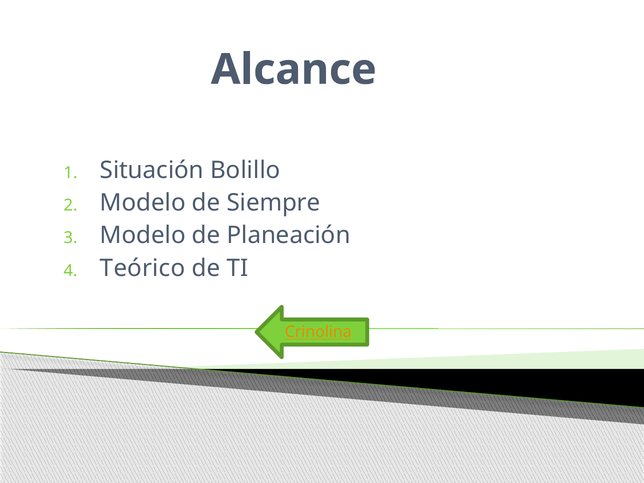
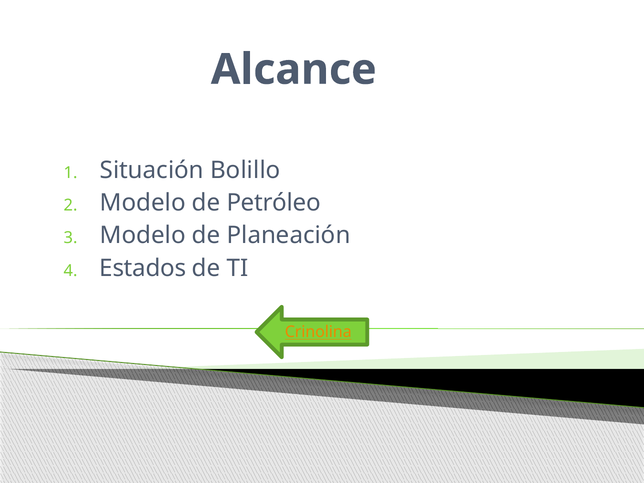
Siempre: Siempre -> Petróleo (274, 203)
Teórico: Teórico -> Estados (143, 268)
